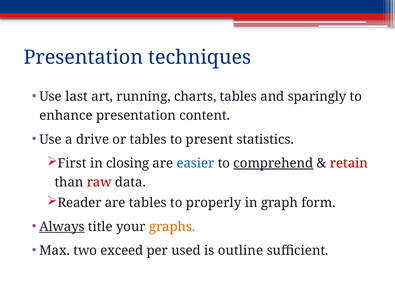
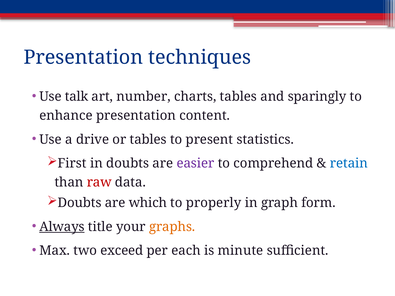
last: last -> talk (77, 97)
running: running -> number (143, 97)
in closing: closing -> doubts (128, 163)
easier colour: blue -> purple (195, 163)
comprehend underline: present -> none (273, 163)
retain colour: red -> blue (349, 163)
Reader: Reader -> Doubts (80, 203)
are tables: tables -> which (148, 203)
used: used -> each (186, 251)
outline: outline -> minute (240, 251)
